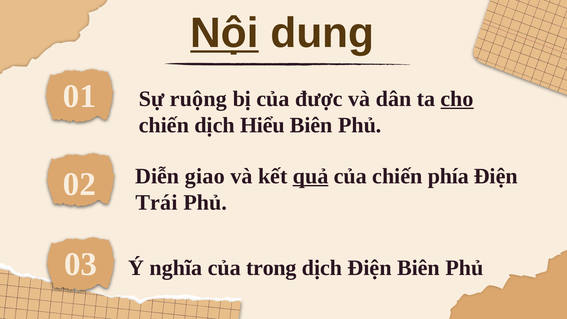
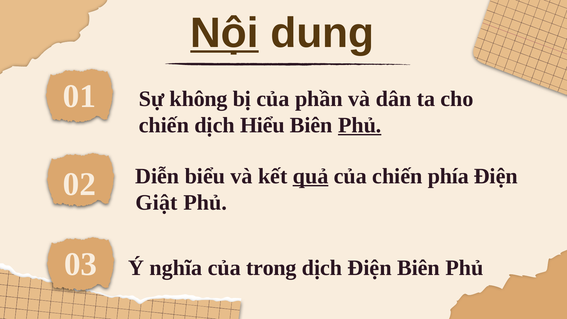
ruộng: ruộng -> không (199, 99)
được: được -> phần (319, 99)
cho underline: present -> none (457, 99)
Phủ underline: none -> present (360, 125)
giao: giao -> biểu (205, 176)
Trái: Trái -> Giật (157, 203)
